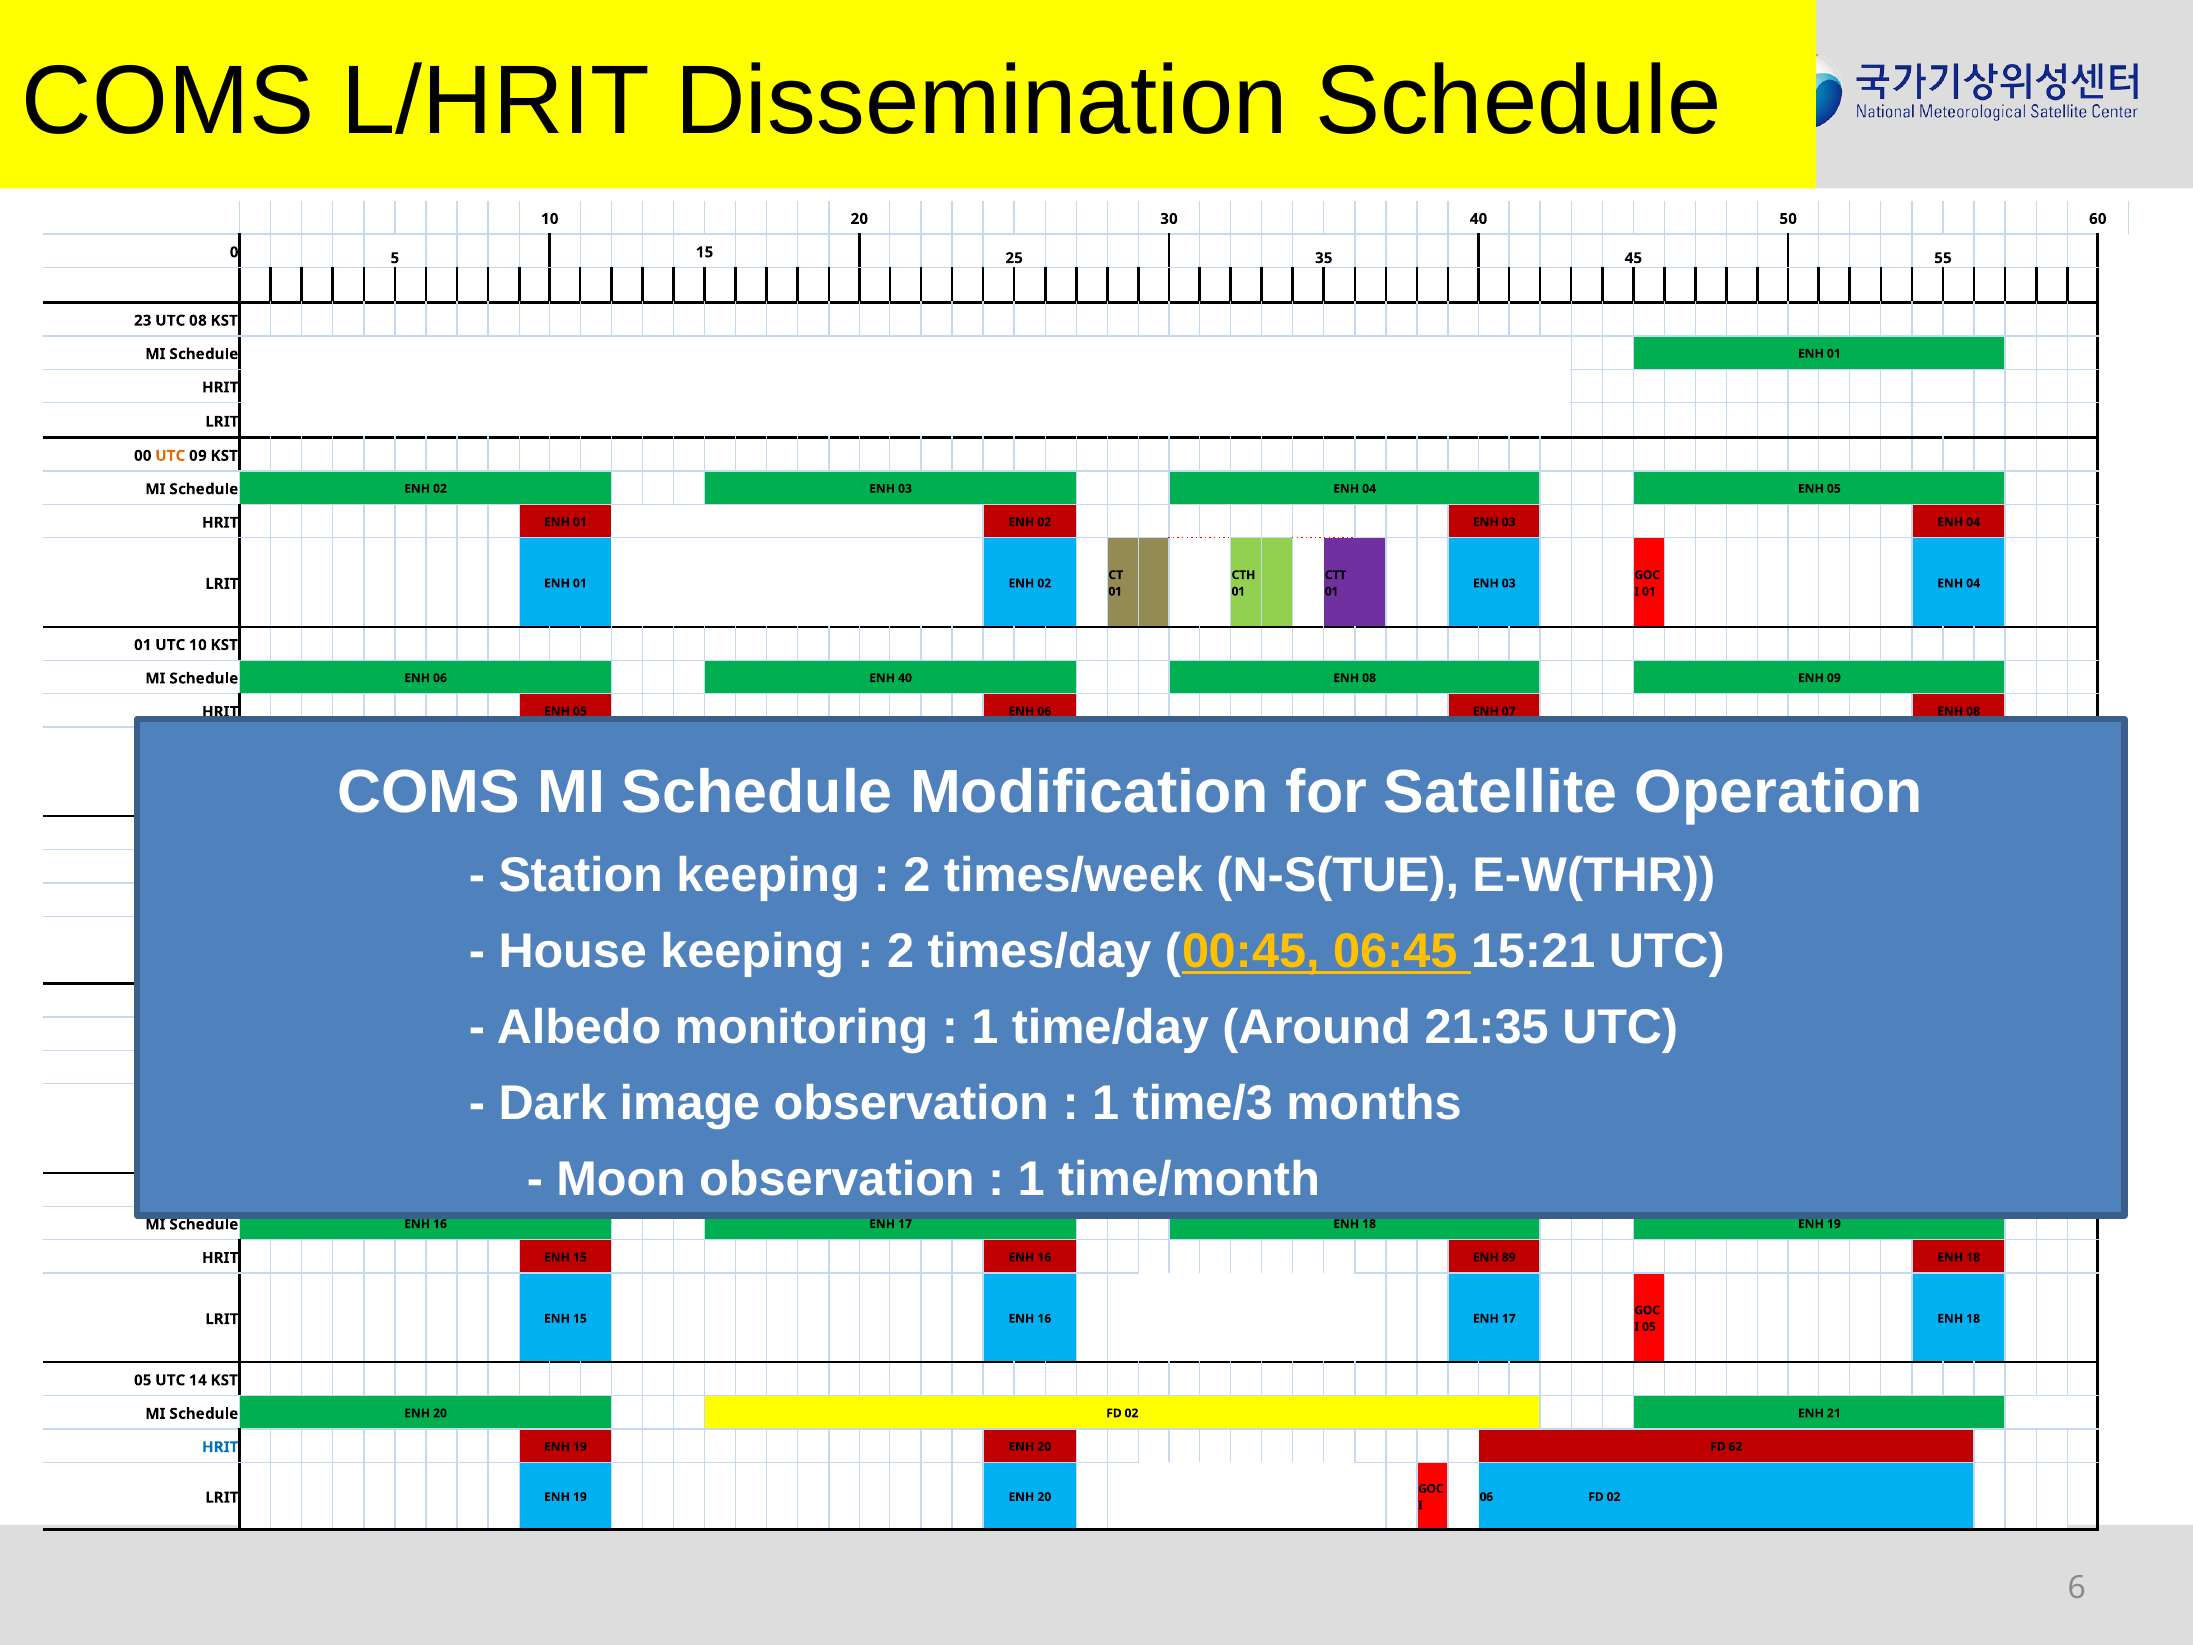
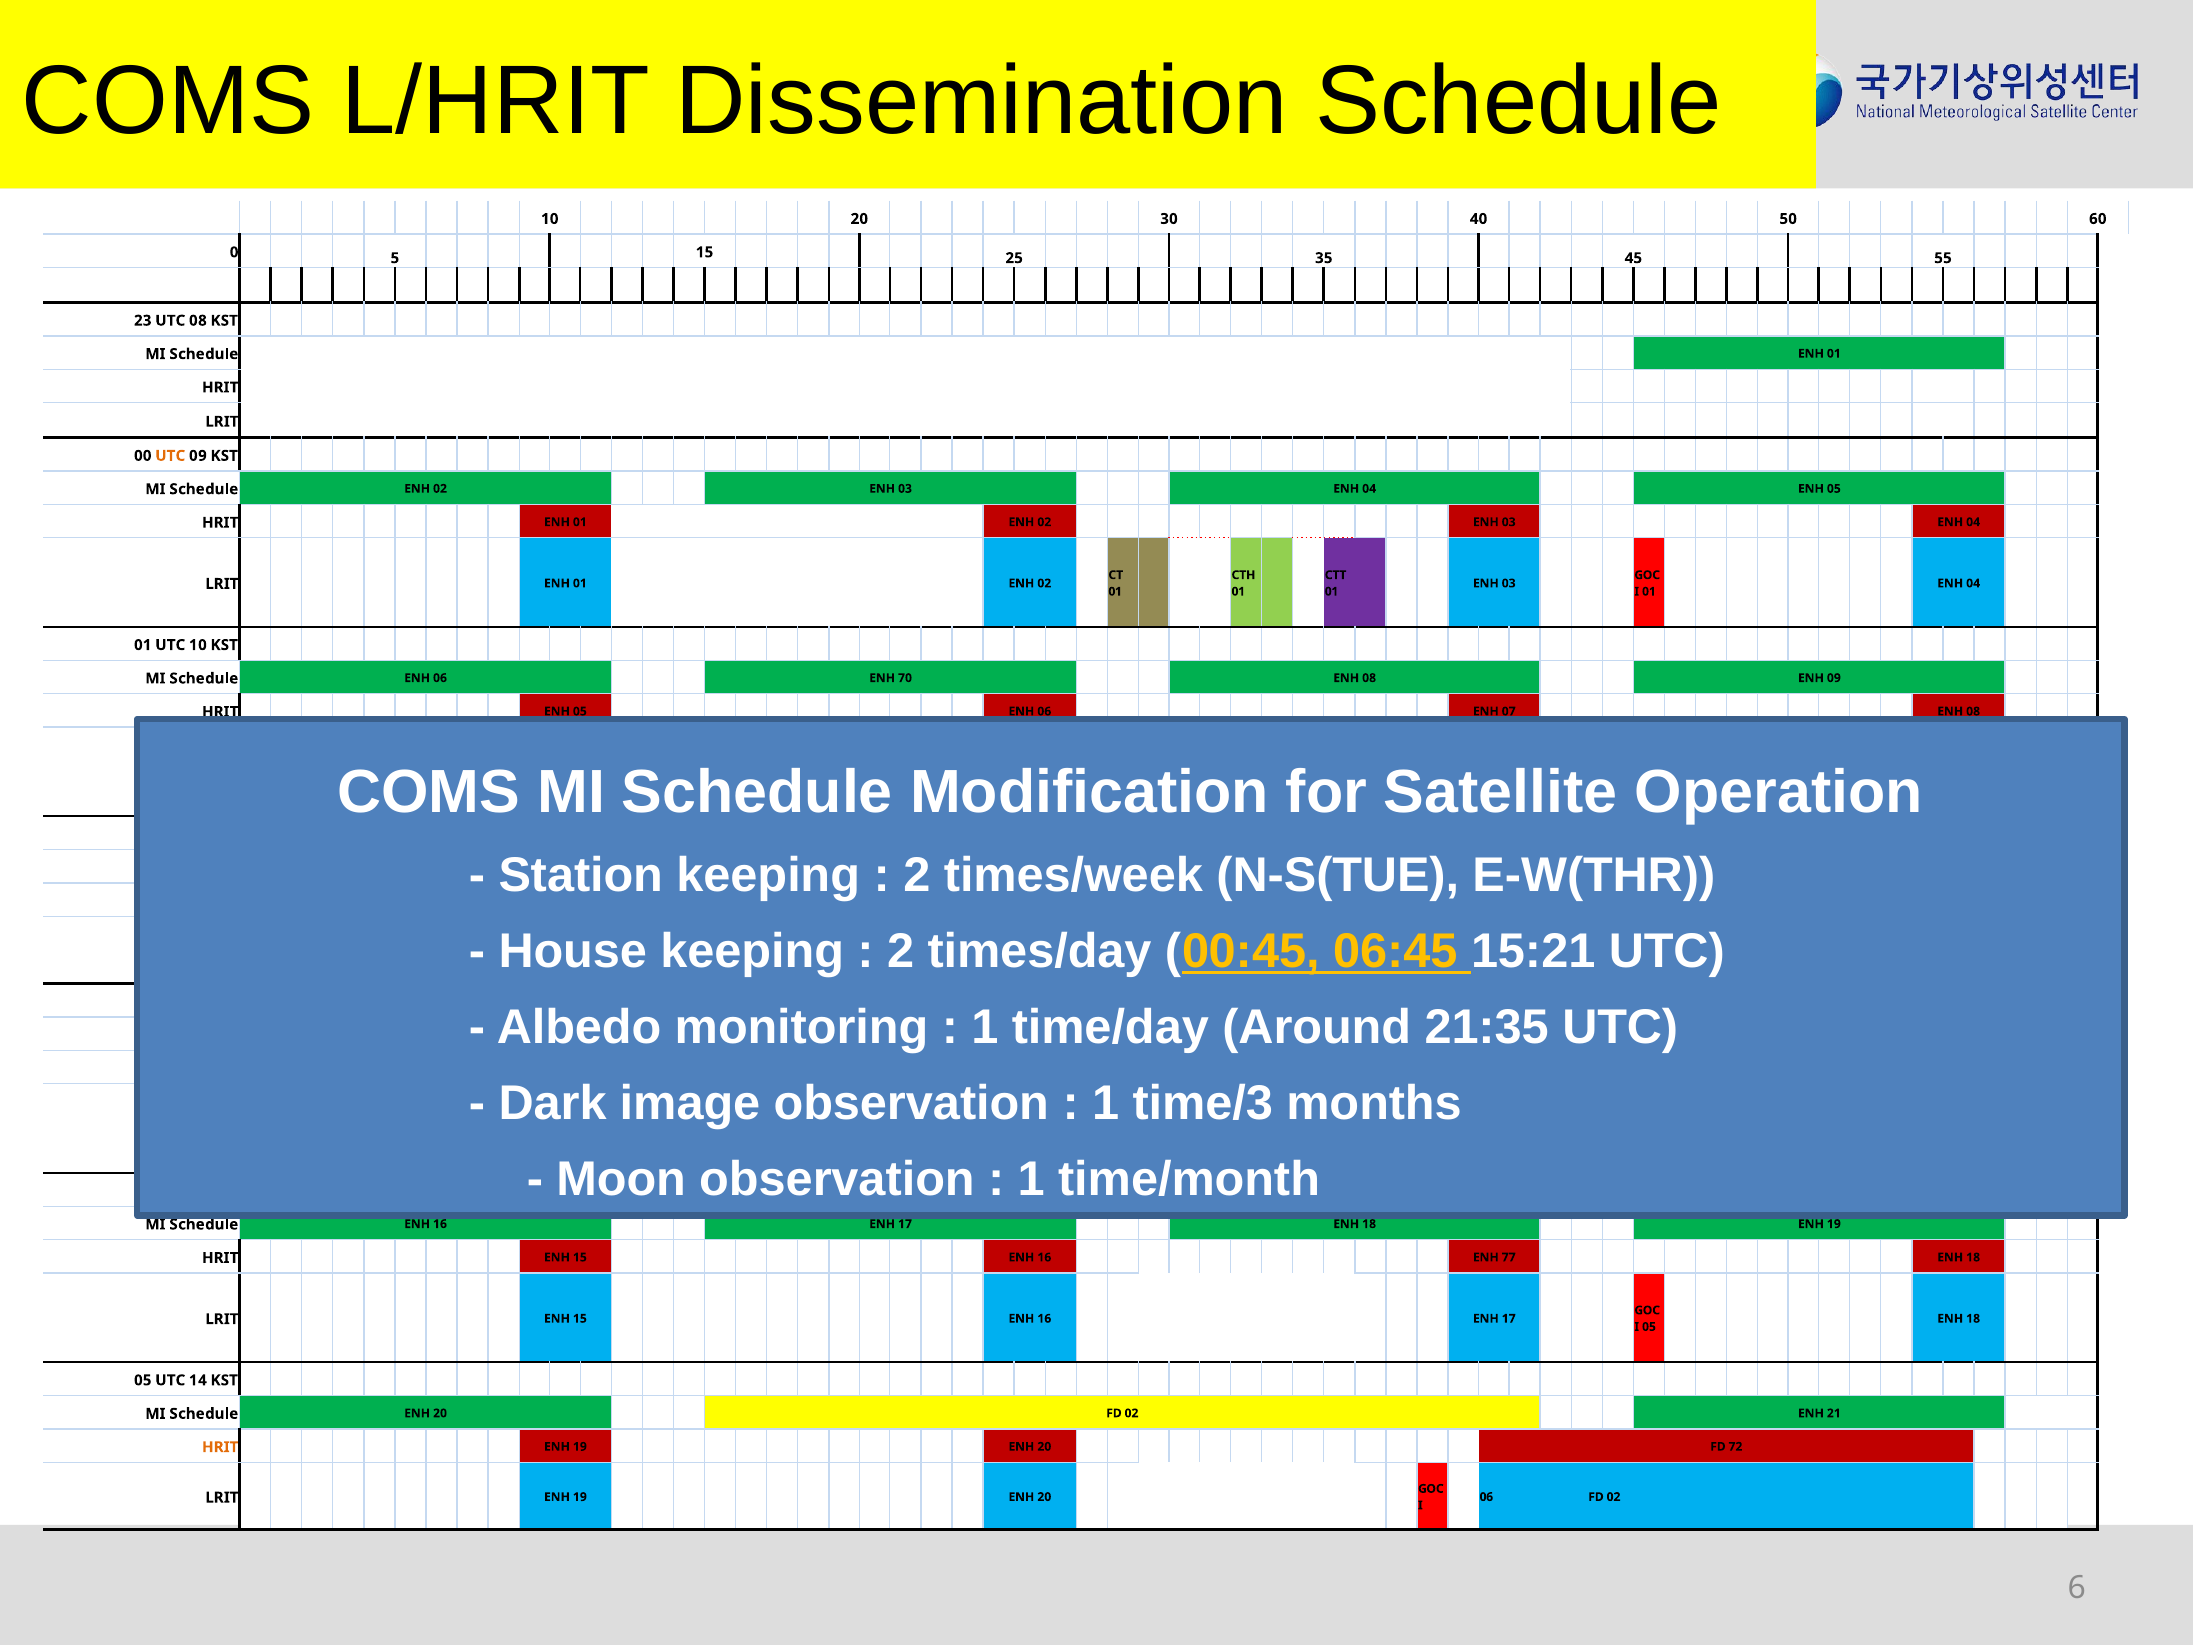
ENH 40: 40 -> 70 (905, 678)
89: 89 -> 77 (1509, 1257)
HRIT colour: blue -> orange (220, 1447)
62: 62 -> 72 (1735, 1446)
